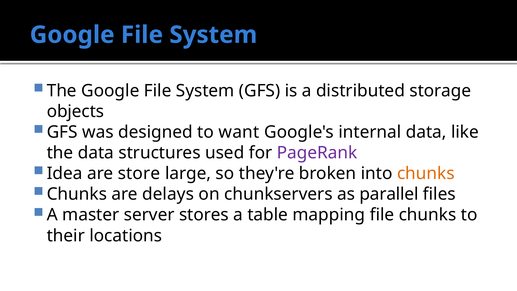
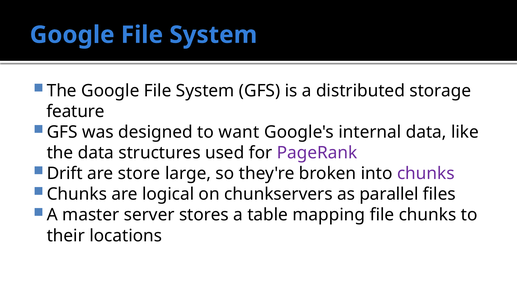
objects: objects -> feature (76, 111)
Idea: Idea -> Drift (65, 173)
chunks colour: orange -> purple (426, 173)
delays: delays -> logical (168, 194)
